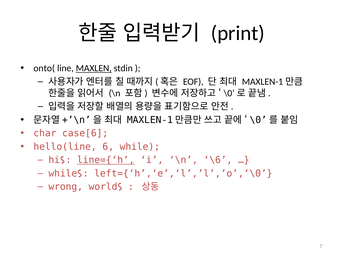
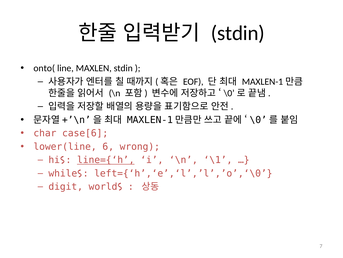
print: print -> stdin (238, 33)
MAXLEN underline: present -> none (94, 68)
hello(line: hello(line -> lower(line (65, 146)
6 while: while -> wrong (140, 146)
\6: \6 -> \1 (218, 160)
wrong: wrong -> digit (66, 186)
